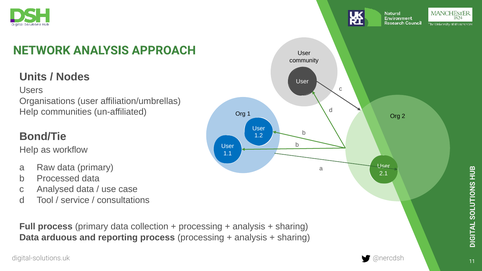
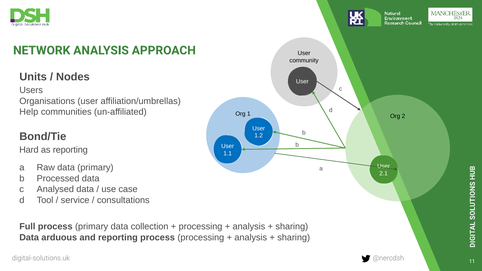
Help: Help -> Hard (29, 150)
as workflow: workflow -> reporting (70, 150)
